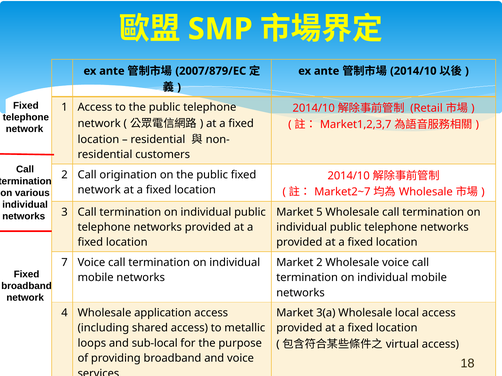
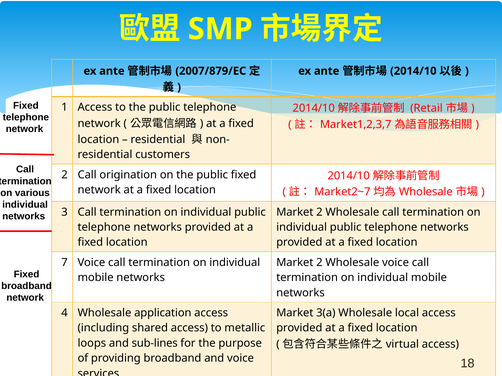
5: 5 -> 2 (319, 212)
sub-local: sub-local -> sub-lines (155, 344)
